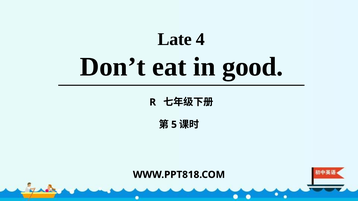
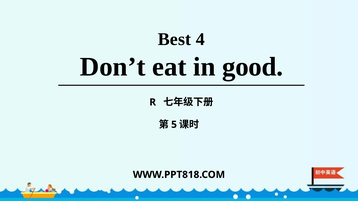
Late: Late -> Best (175, 39)
